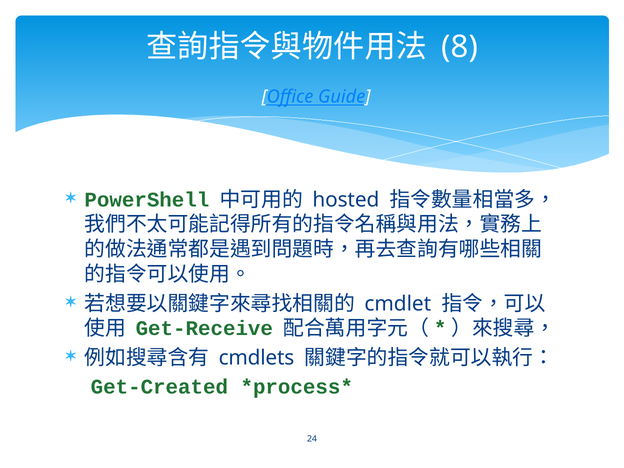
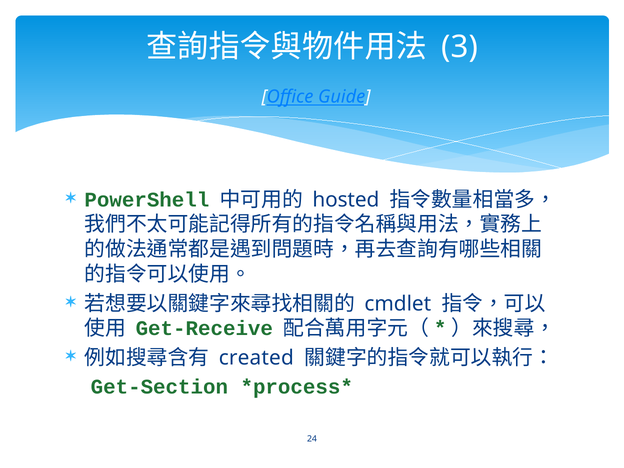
8: 8 -> 3 (460, 47)
cmdlets: cmdlets -> created (256, 358)
Get-Created: Get-Created -> Get-Section (159, 387)
